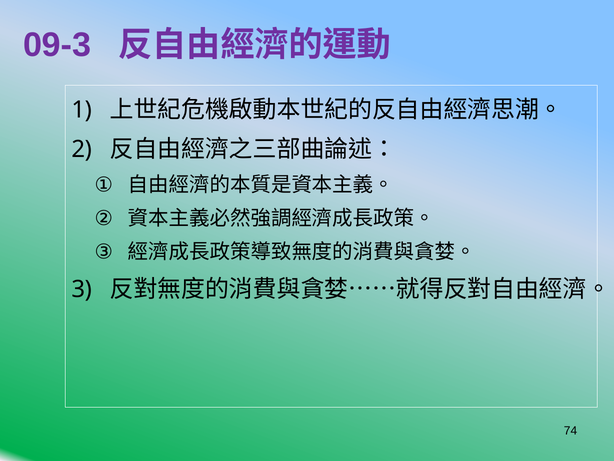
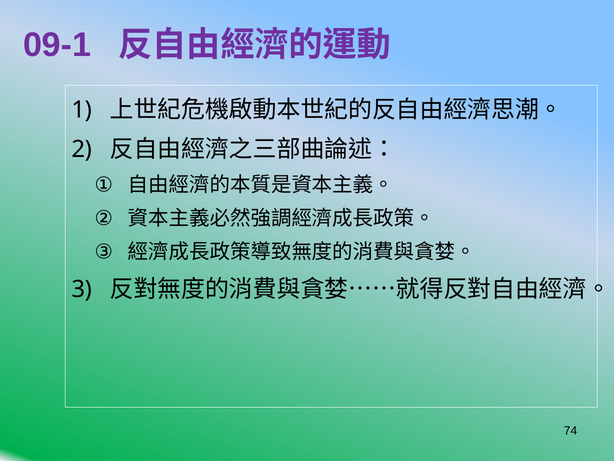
09-3: 09-3 -> 09-1 (57, 45)
